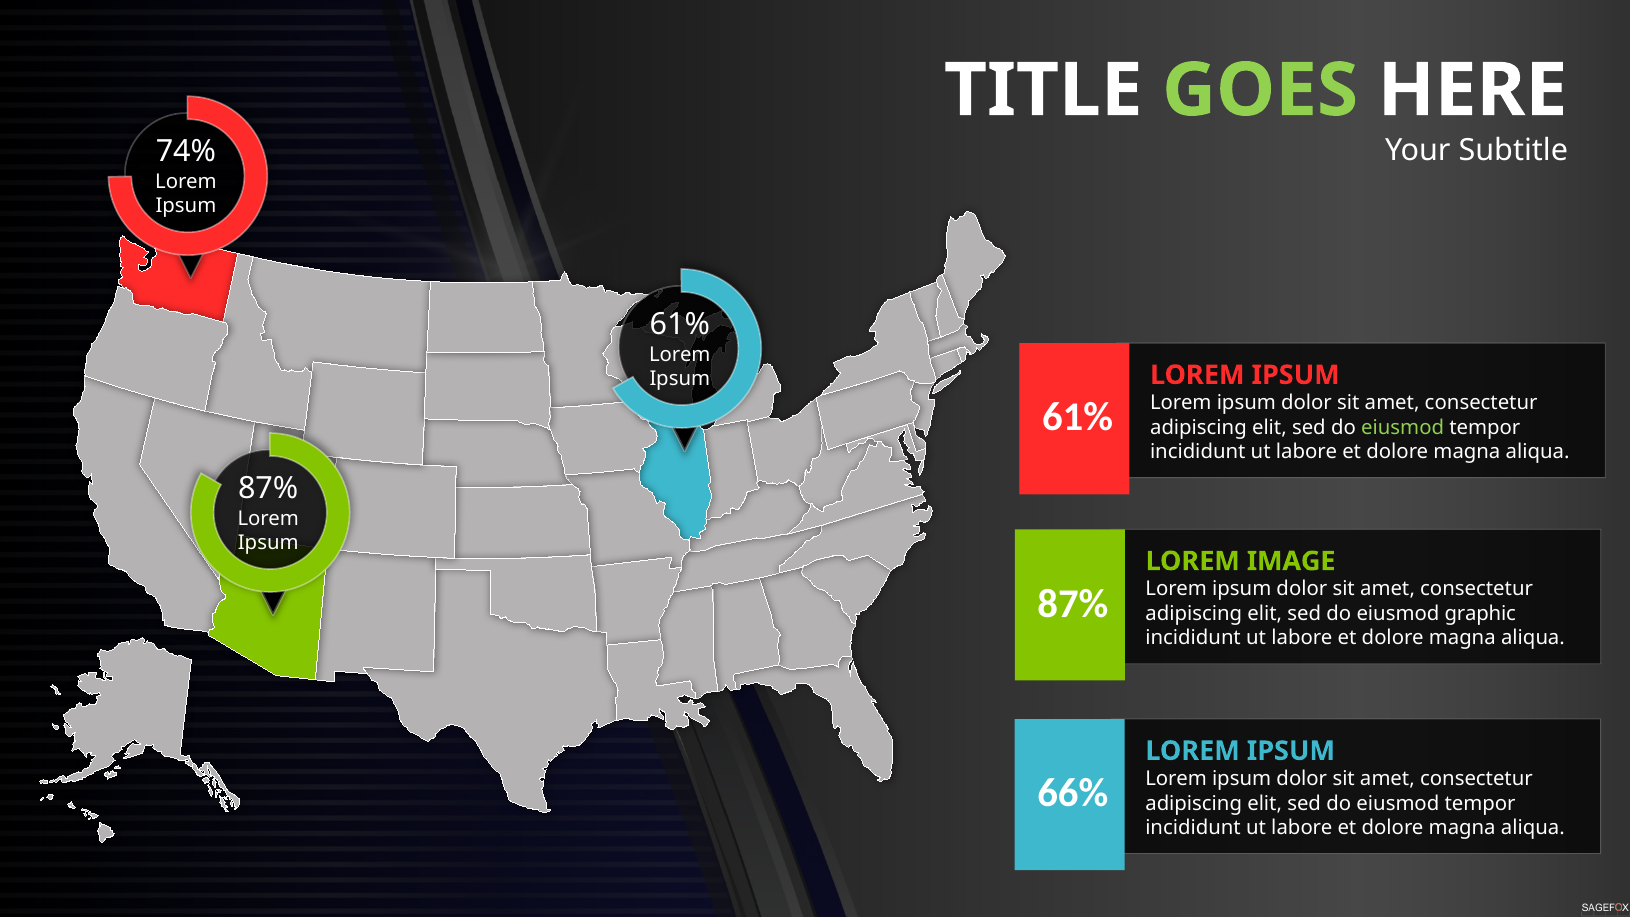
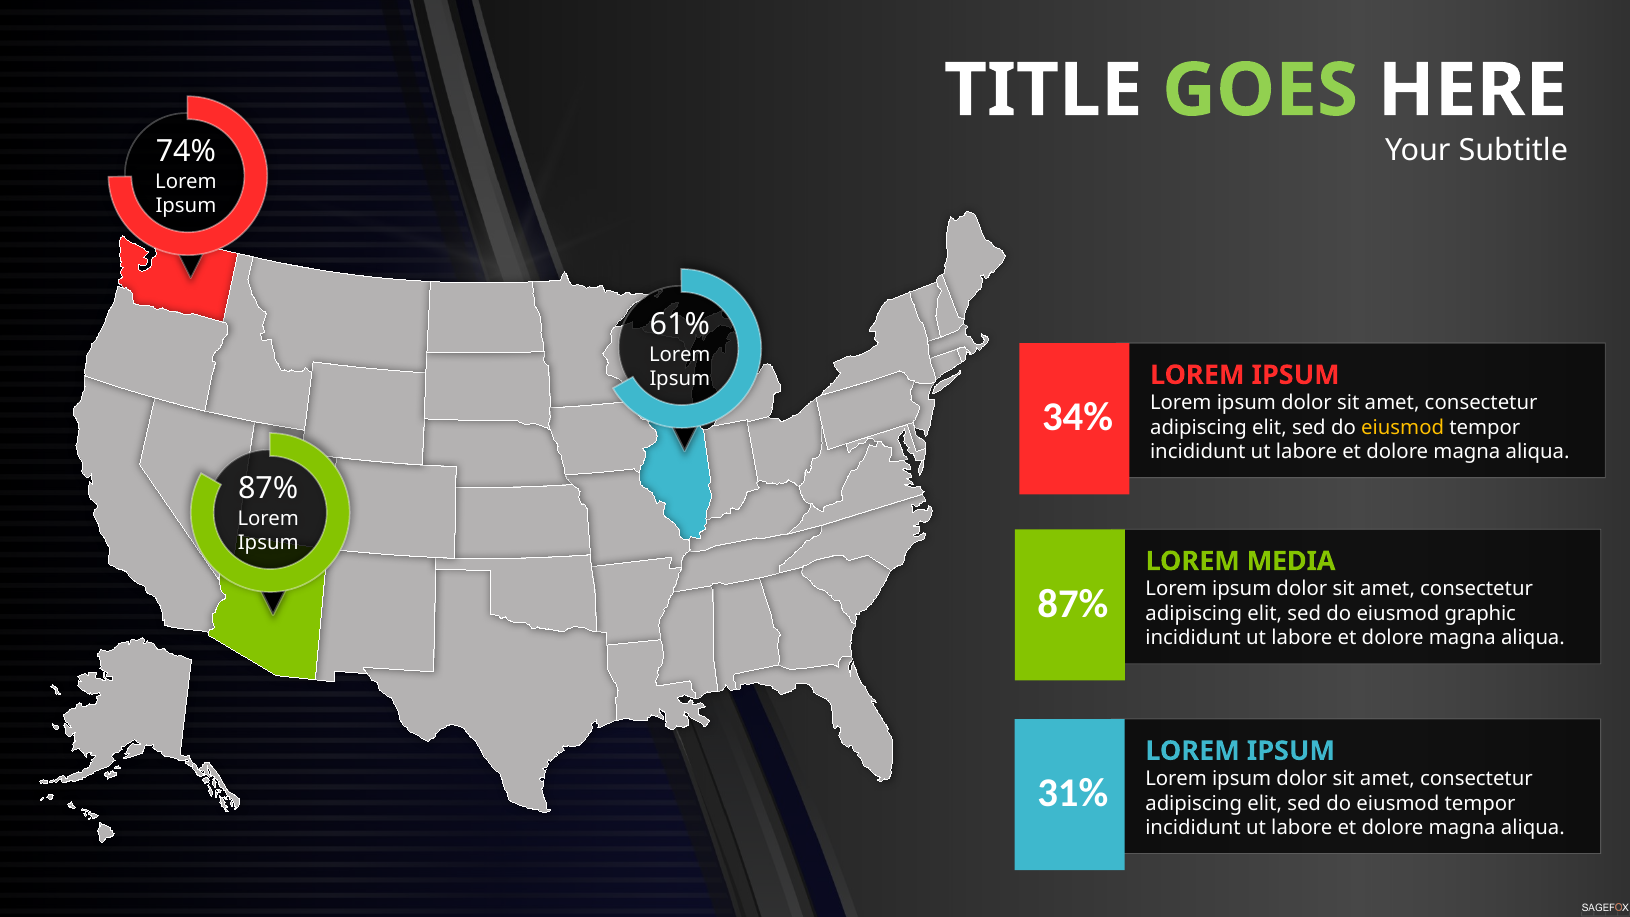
61%: 61% -> 34% (1078, 417)
eiusmod colour: light green -> yellow (1403, 427)
IMAGE: IMAGE -> MEDIA (1291, 561)
66%: 66% -> 31% (1073, 793)
